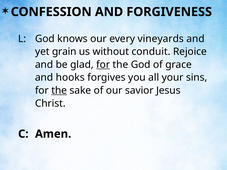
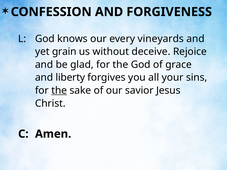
conduit: conduit -> deceive (151, 52)
for underline: present -> none (103, 65)
hooks: hooks -> liberty (70, 78)
